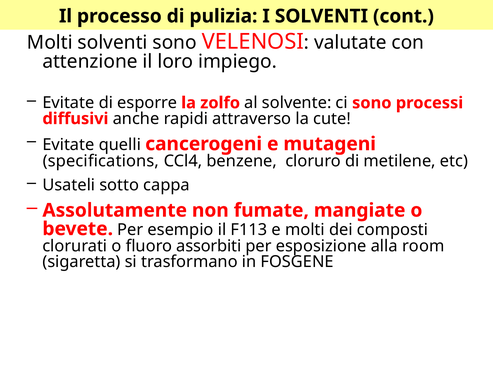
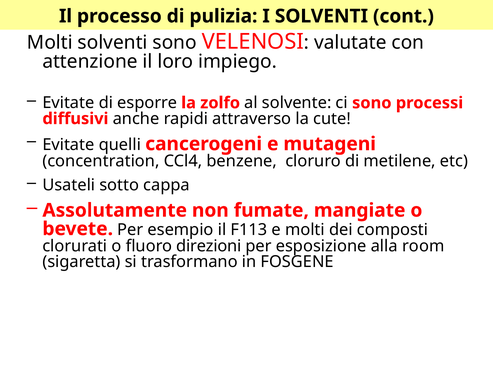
specifications: specifications -> concentration (101, 161)
assorbiti: assorbiti -> direzioni (209, 246)
